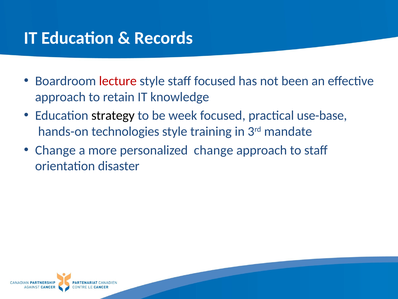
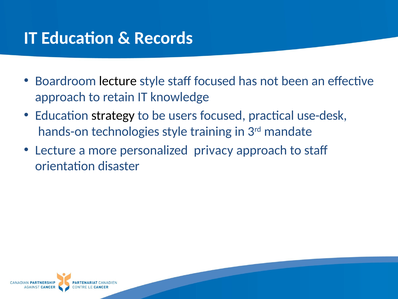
lecture colour: red -> black (118, 81)
week: week -> users (183, 115)
use-base: use-base -> use-desk (322, 115)
Change: Change -> Lecture (55, 150)
personalized change: change -> privacy (214, 150)
